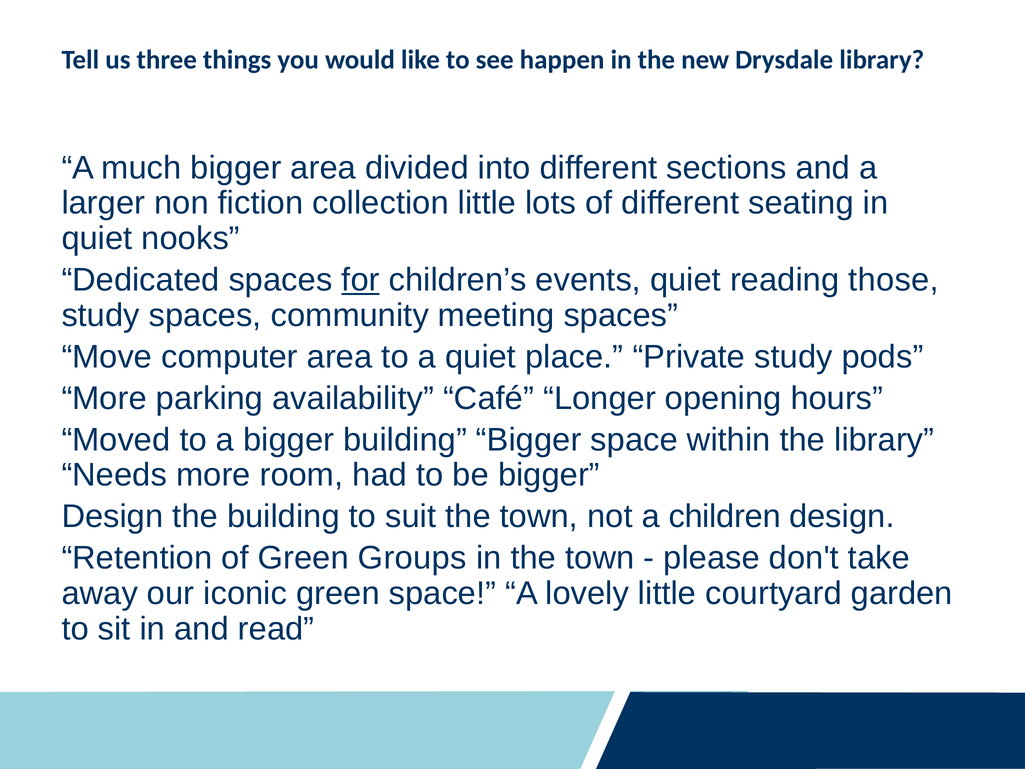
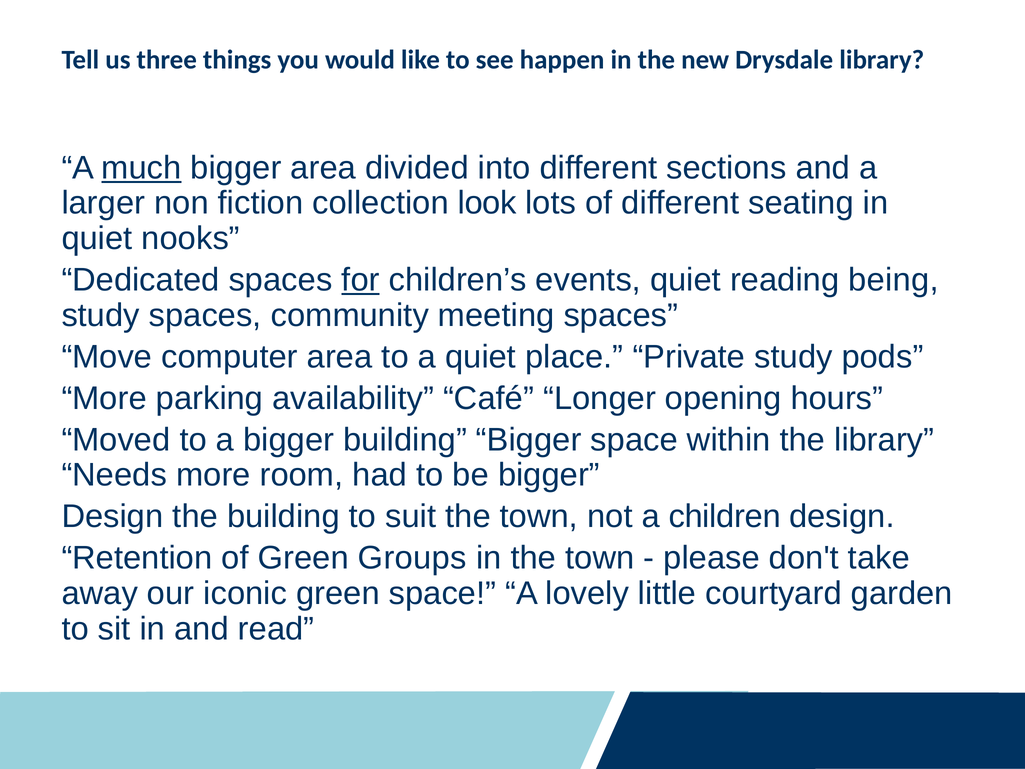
much underline: none -> present (141, 168)
collection little: little -> look (487, 203)
those: those -> being (894, 280)
